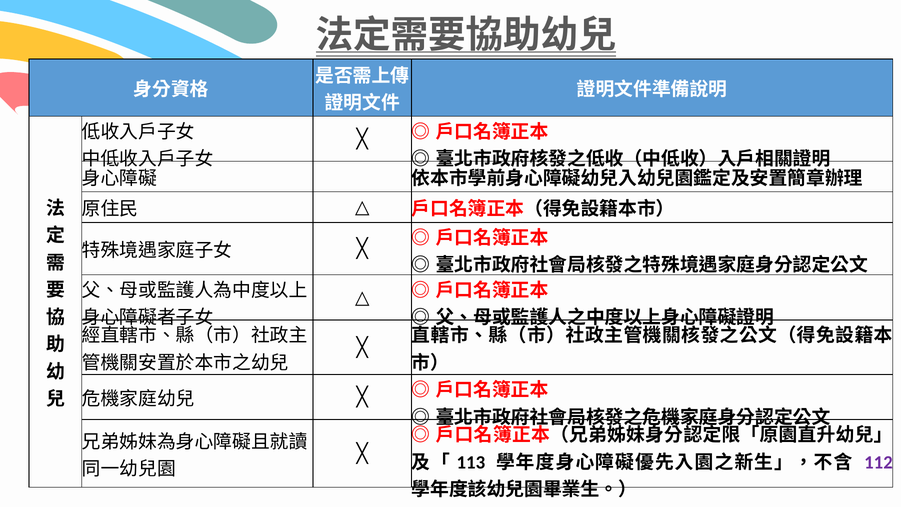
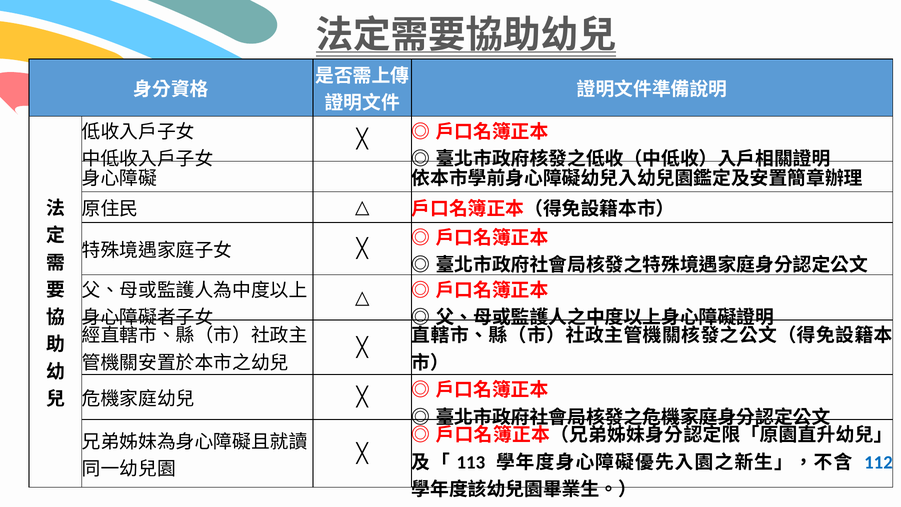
112 colour: purple -> blue (878, 462)
